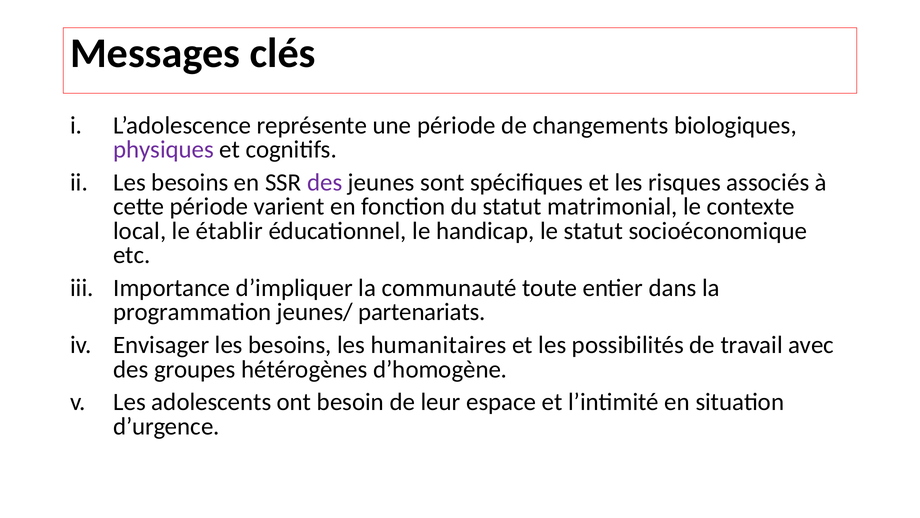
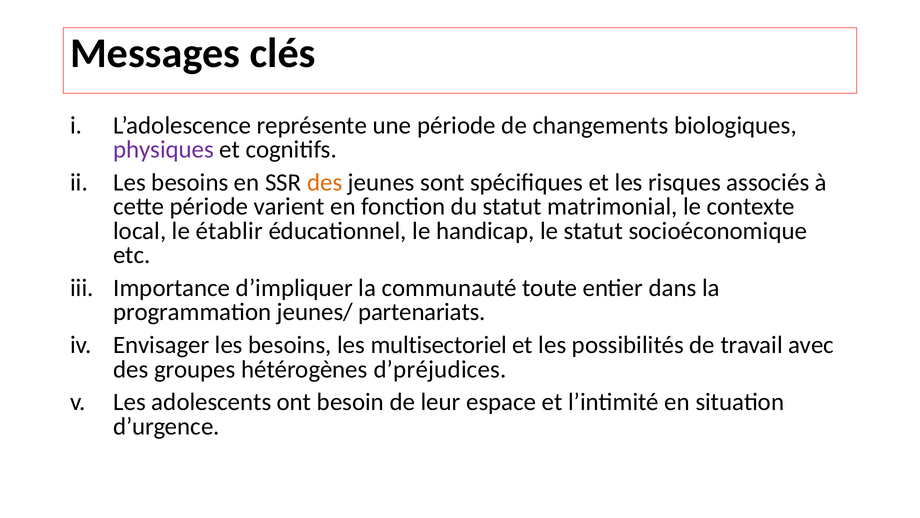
des colour: purple -> orange (325, 182)
humanitaires: humanitaires -> multisectoriel (439, 345)
d’homogène: d’homogène -> d’préjudices (440, 369)
